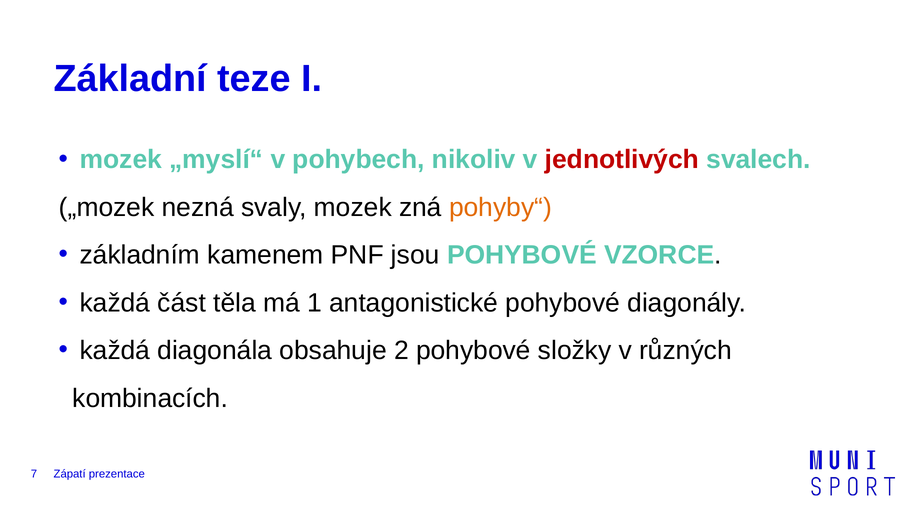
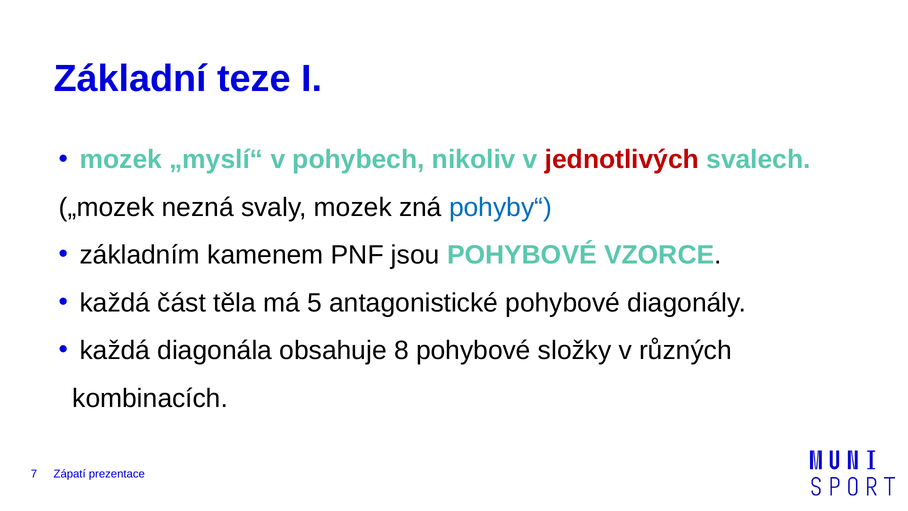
pohyby“ colour: orange -> blue (500, 207)
1: 1 -> 5 (315, 303)
2: 2 -> 8 (401, 350)
